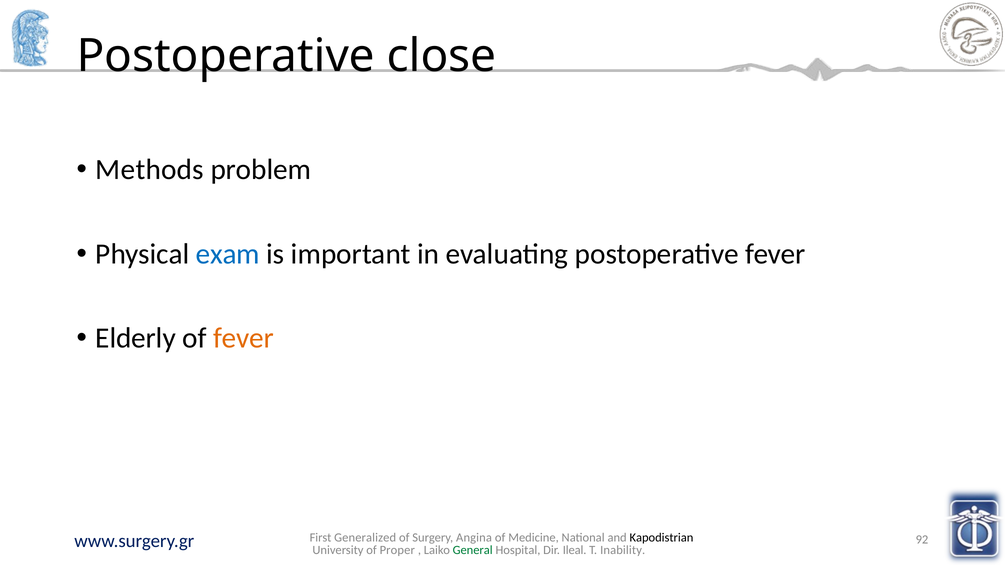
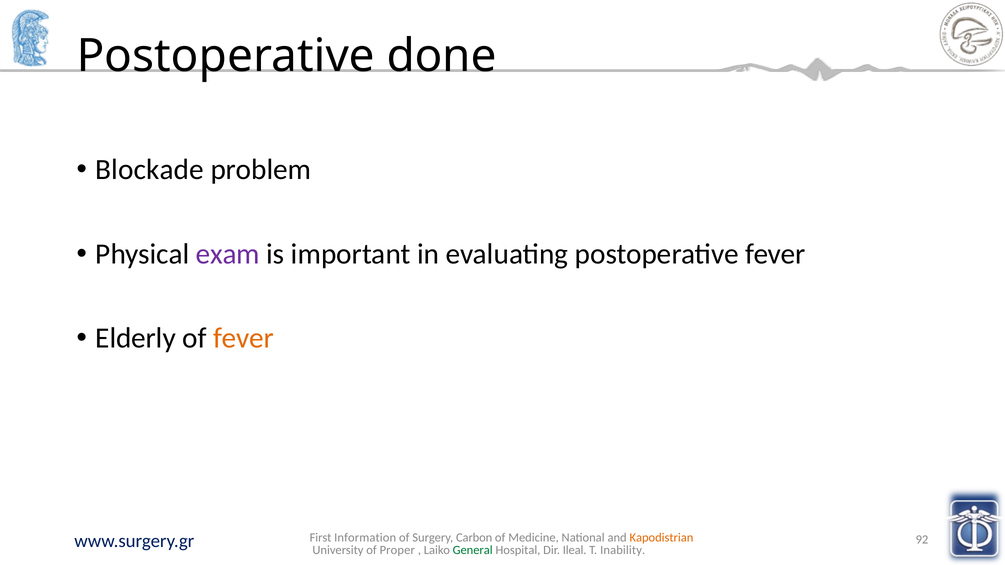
close: close -> done (442, 56)
Methods: Methods -> Blockade (150, 170)
exam colour: blue -> purple (228, 254)
Generalized: Generalized -> Information (365, 538)
Angina: Angina -> Carbon (474, 538)
Kapodistrian colour: black -> orange (661, 538)
